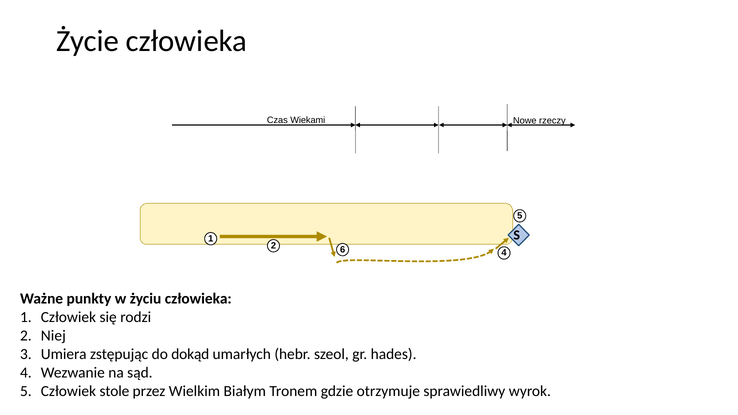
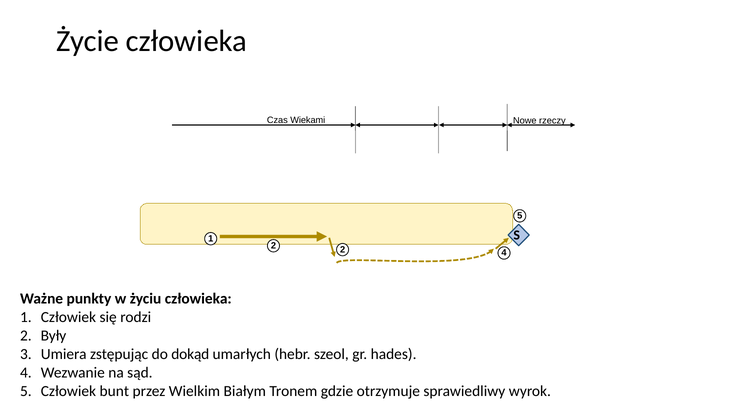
2 6: 6 -> 2 (343, 250)
Niej: Niej -> Były (53, 336)
stole: stole -> bunt (114, 391)
